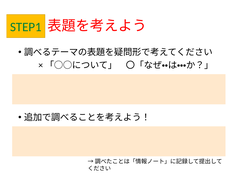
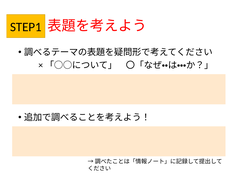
STEP1 colour: green -> black (26, 27)
